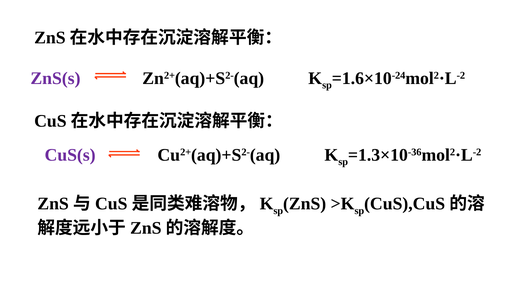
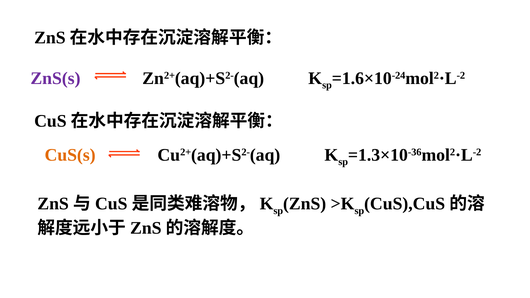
CuS(s colour: purple -> orange (70, 155)
